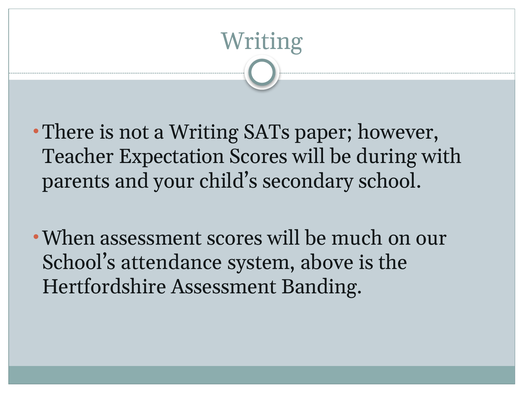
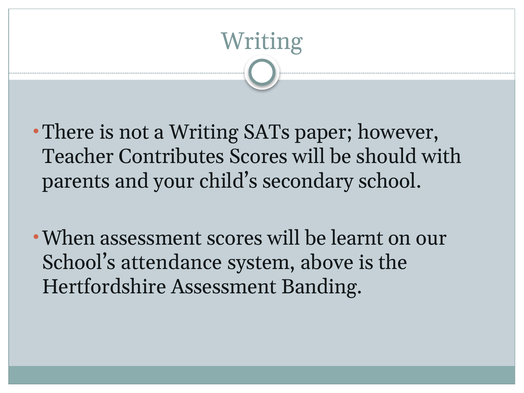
Expectation: Expectation -> Contributes (172, 157)
during: during -> should (387, 157)
much: much -> learnt (357, 238)
